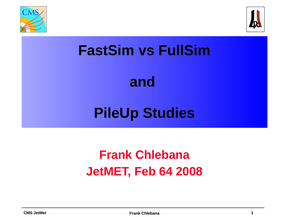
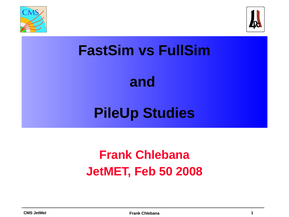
64: 64 -> 50 (166, 171)
